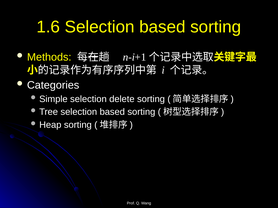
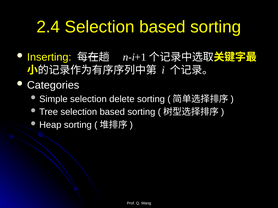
1.6: 1.6 -> 2.4 (48, 27)
Methods: Methods -> Inserting (49, 57)
